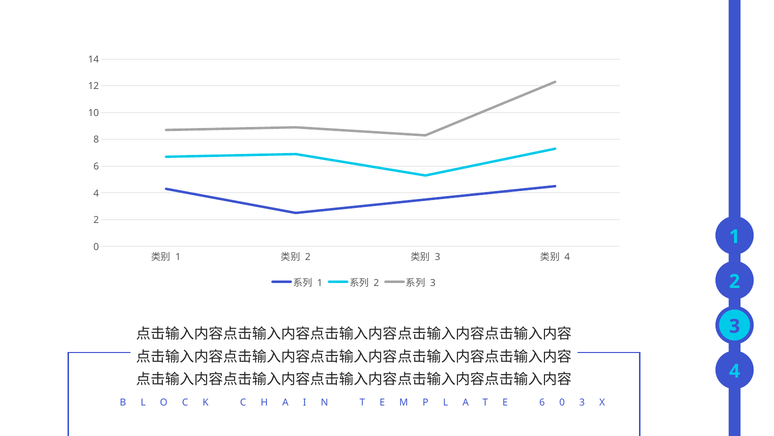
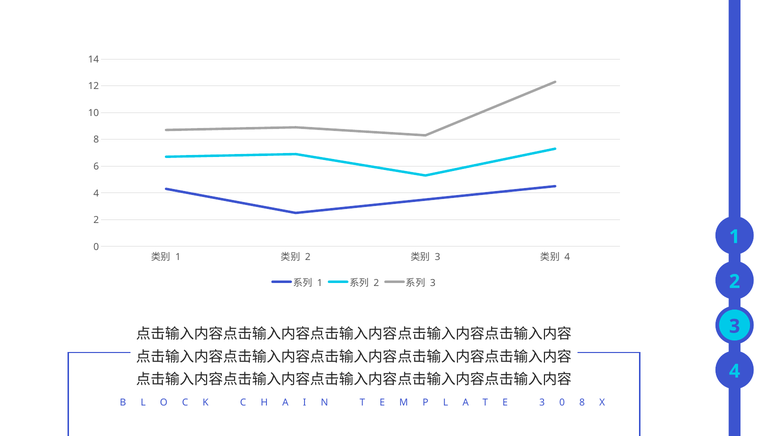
6: 6 -> 3 (542, 402)
3: 3 -> 8 (582, 402)
